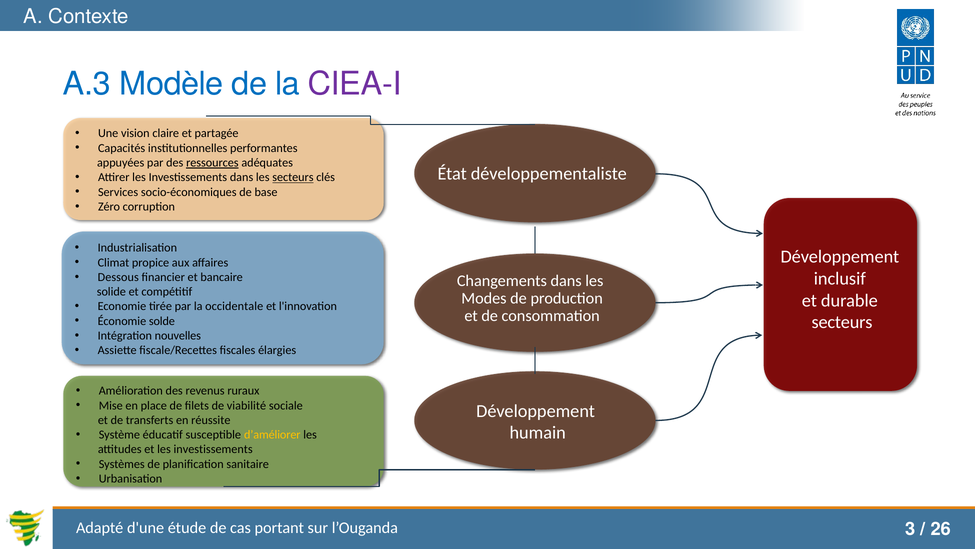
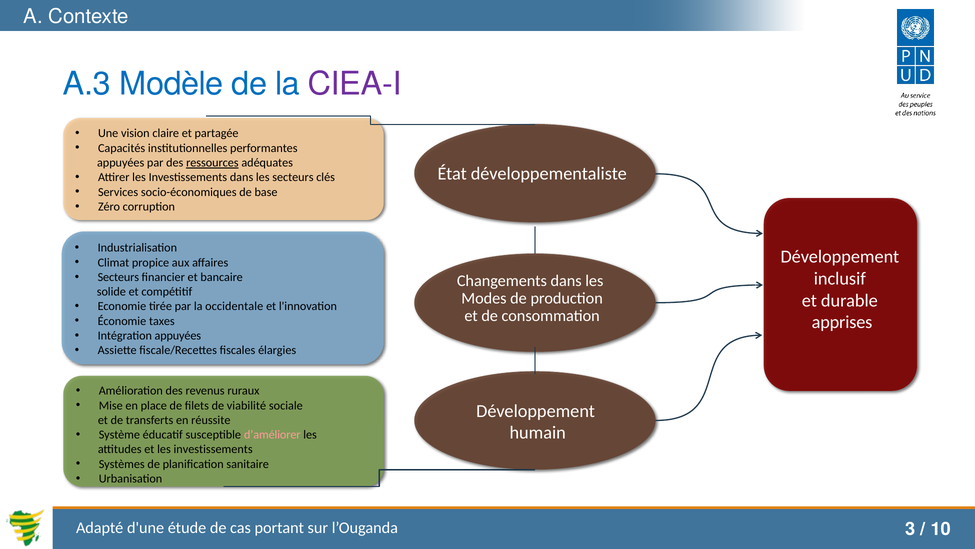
secteurs underline: present -> none (293, 177)
Dessous: Dessous -> Secteurs (118, 277)
solde: solde -> taxes (162, 321)
secteurs: secteurs -> apprises (842, 322)
Intégration nouvelles: nouvelles -> appuyées (178, 335)
d’améliorer colour: yellow -> pink (272, 434)
26: 26 -> 10 (941, 529)
